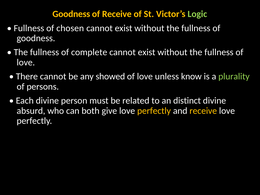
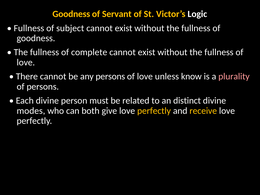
of Receive: Receive -> Servant (117, 14)
Logic colour: light green -> white (197, 14)
chosen: chosen -> subject (70, 28)
any showed: showed -> persons (110, 76)
plurality colour: light green -> pink (234, 76)
absurd: absurd -> modes (31, 111)
